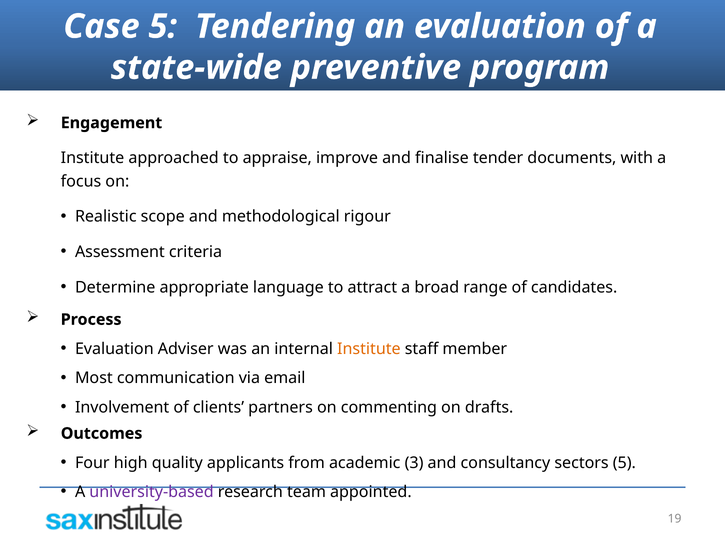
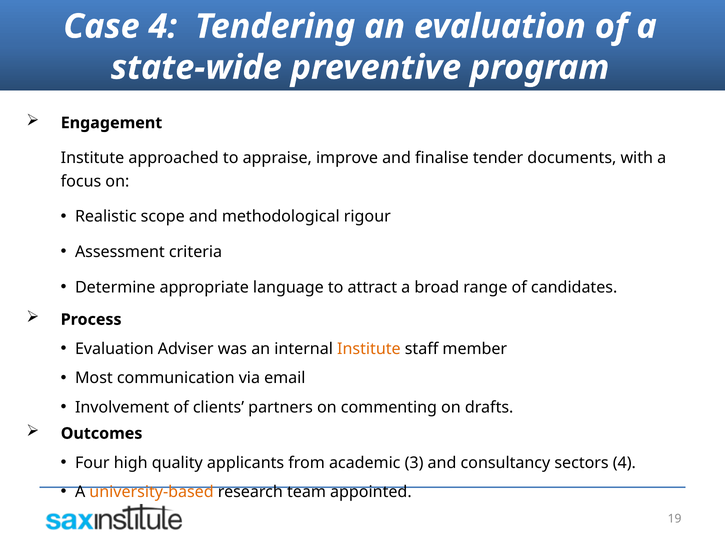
Case 5: 5 -> 4 (163, 26)
sectors 5: 5 -> 4 (624, 462)
university-based colour: purple -> orange (152, 492)
